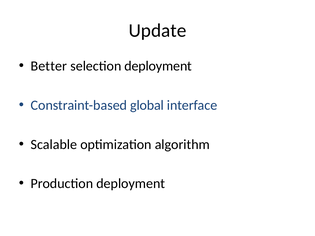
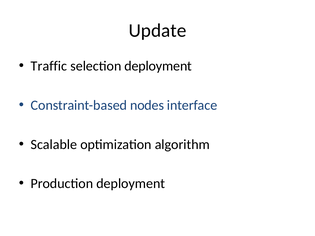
Better: Better -> Traffic (49, 66)
global: global -> nodes (147, 105)
